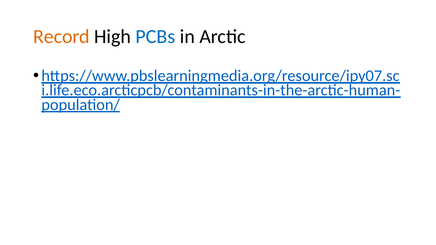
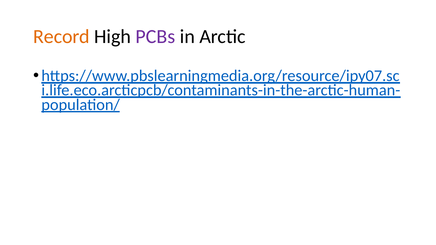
PCBs colour: blue -> purple (155, 37)
